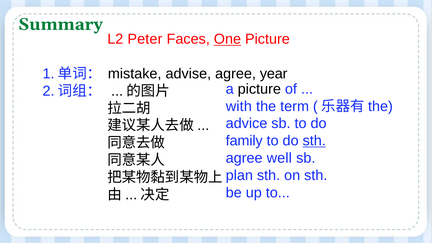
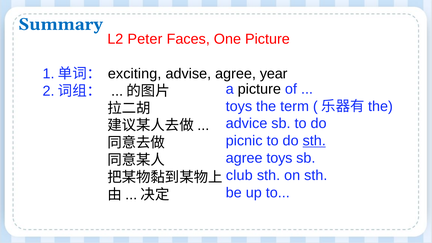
Summary colour: green -> blue (61, 24)
One underline: present -> none (227, 39)
mistake: mistake -> exciting (135, 74)
with: with -> toys (239, 106)
family: family -> picnic (244, 141)
agree well: well -> toys (279, 158)
plan: plan -> club (239, 175)
